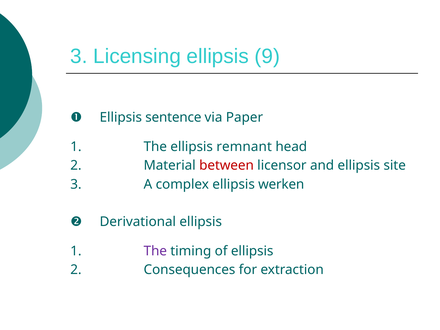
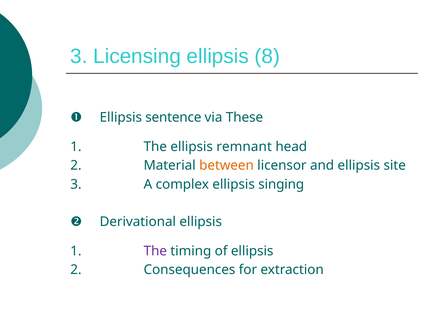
9: 9 -> 8 (267, 56)
Paper: Paper -> These (245, 118)
between colour: red -> orange (227, 165)
werken: werken -> singing (281, 184)
